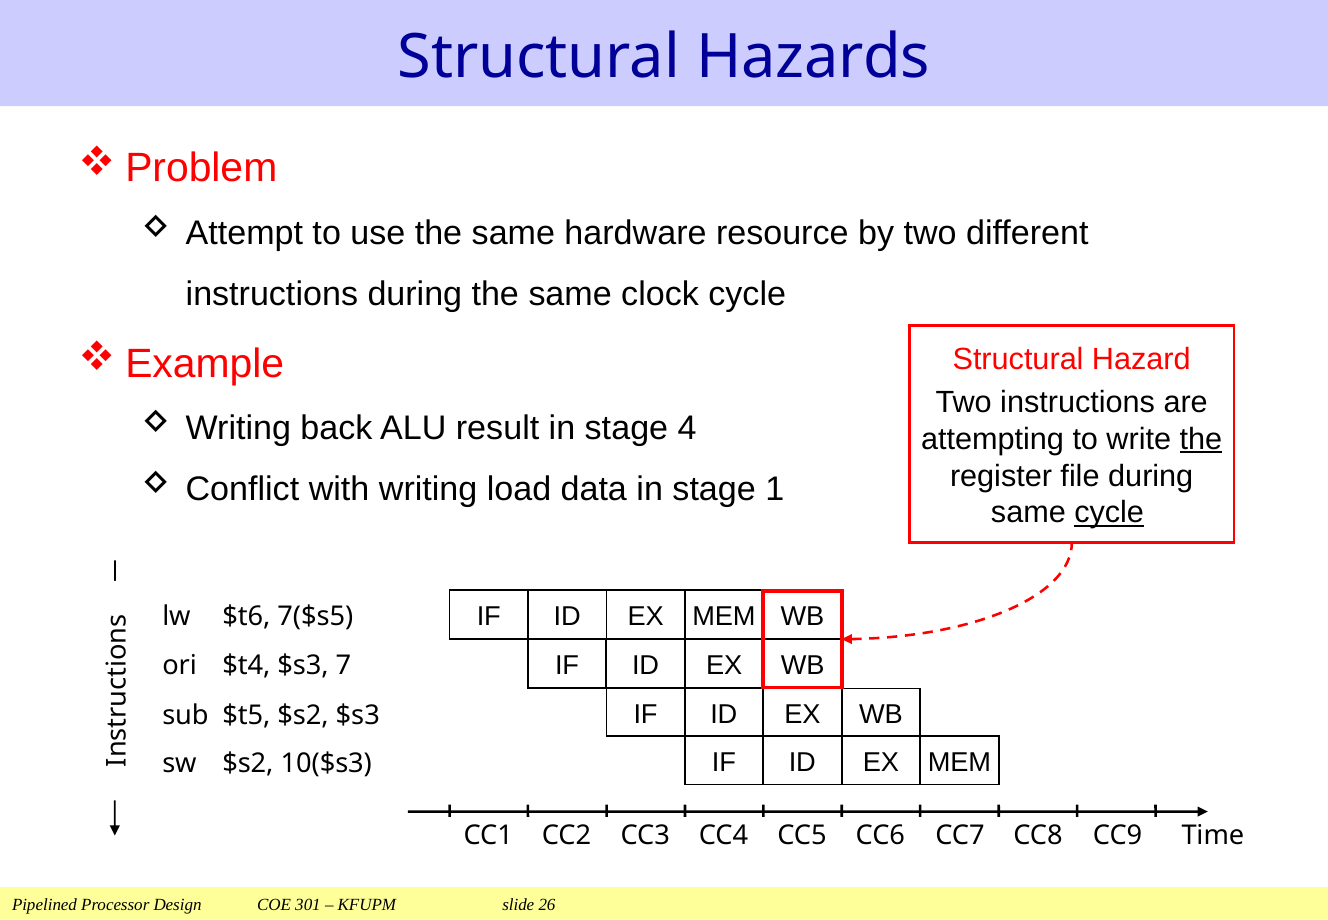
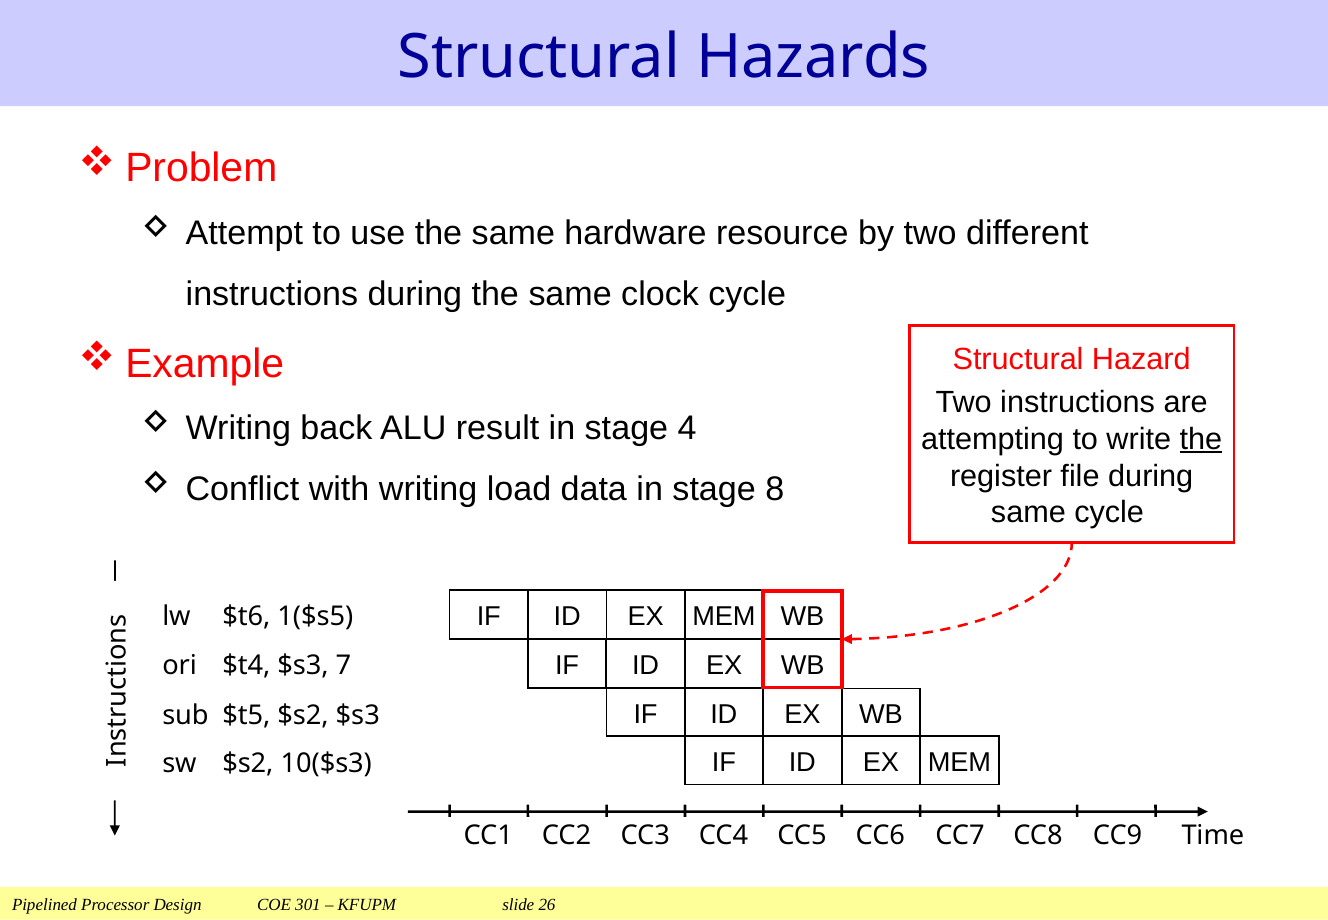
1: 1 -> 8 (775, 489)
cycle underline: present -> none (1109, 512)
7($s5: 7($s5 -> 1($s5 (315, 616)
